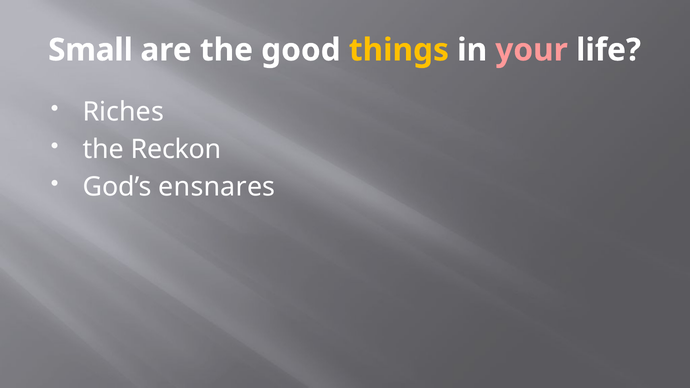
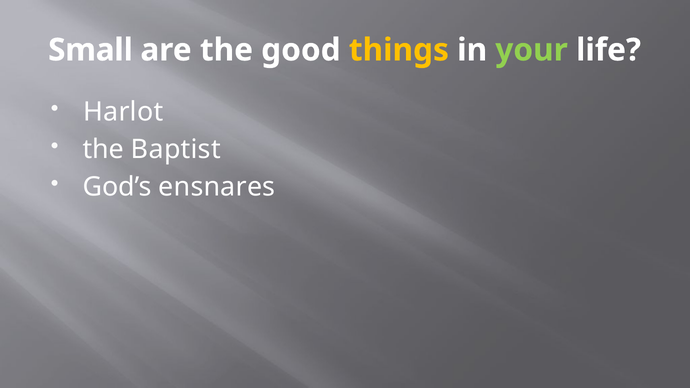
your colour: pink -> light green (532, 50)
Riches: Riches -> Harlot (123, 112)
Reckon: Reckon -> Baptist (176, 150)
